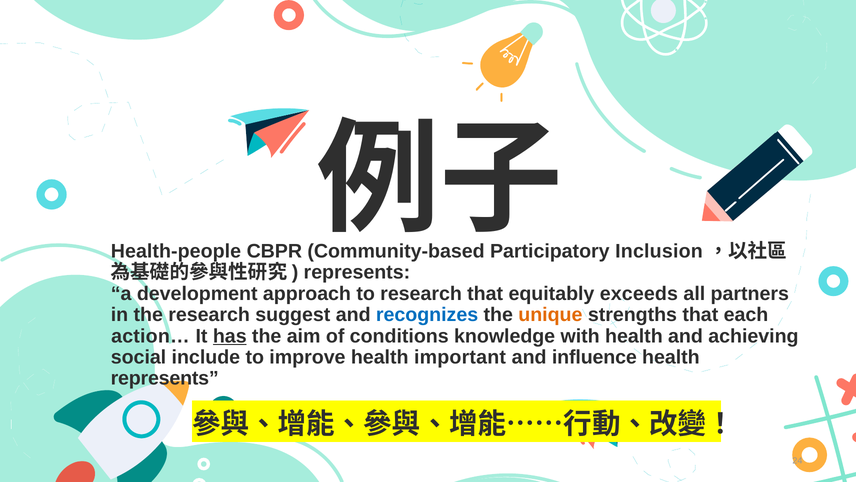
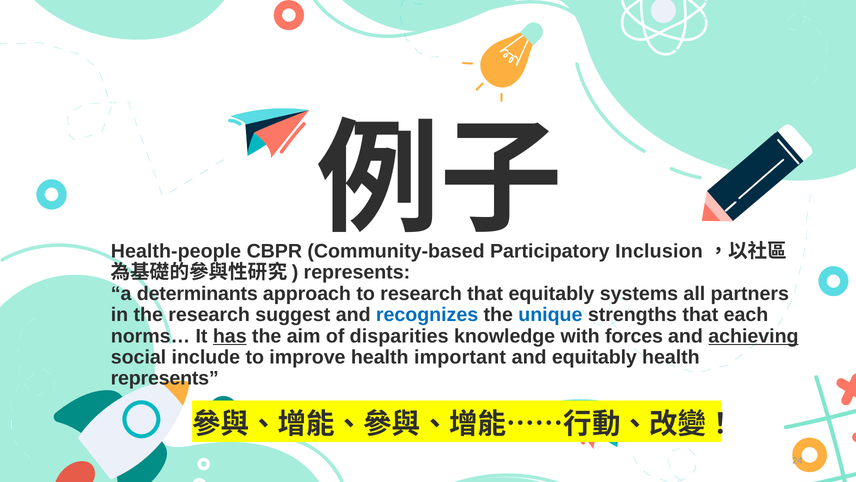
development: development -> determinants (197, 293)
exceeds: exceeds -> systems (639, 293)
unique colour: orange -> blue (550, 315)
action…: action… -> norms… (151, 336)
conditions: conditions -> disparities (399, 336)
with health: health -> forces (634, 336)
achieving underline: none -> present (753, 336)
and influence: influence -> equitably (594, 357)
